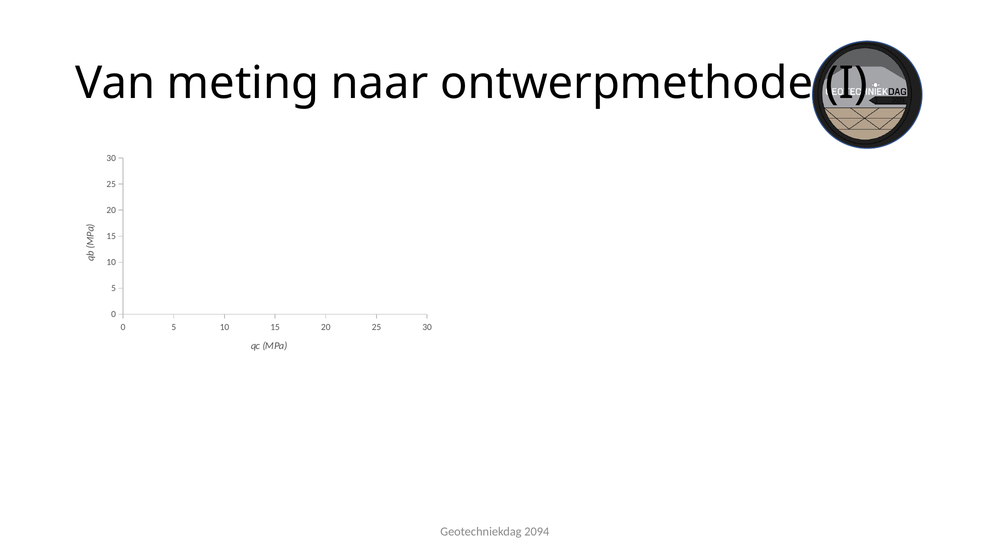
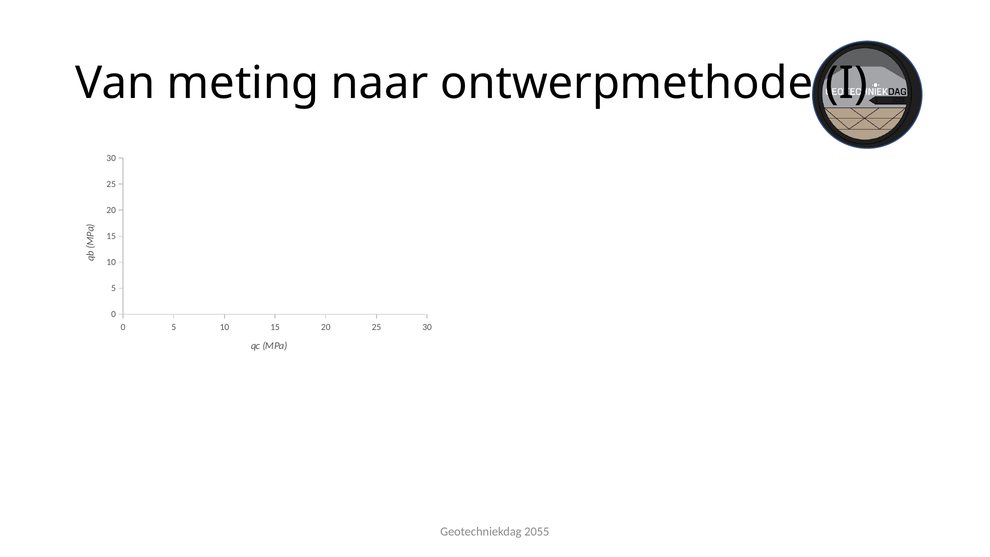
2094: 2094 -> 2055 (537, 532)
